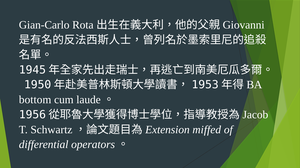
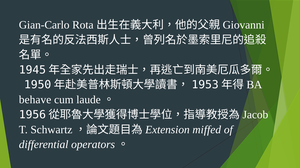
bottom: bottom -> behave (35, 100)
